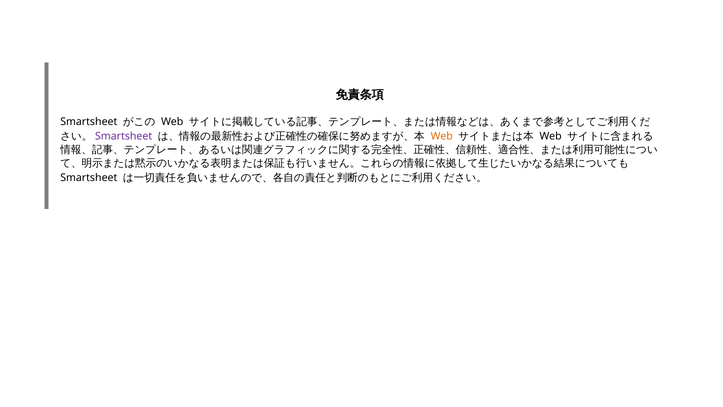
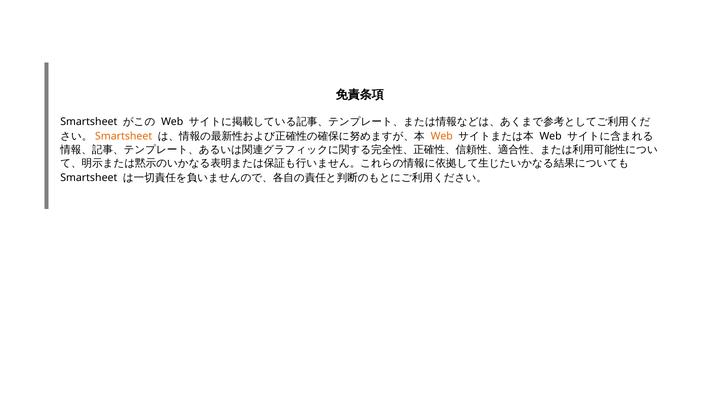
Smartsheet colour: purple -> orange (124, 136)
